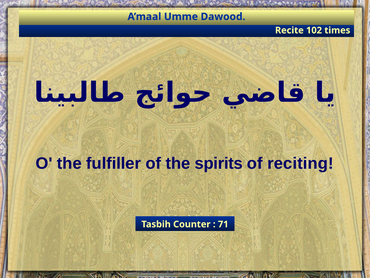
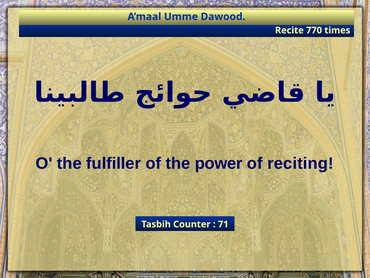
102: 102 -> 770 (314, 30)
spirits: spirits -> power (219, 163)
